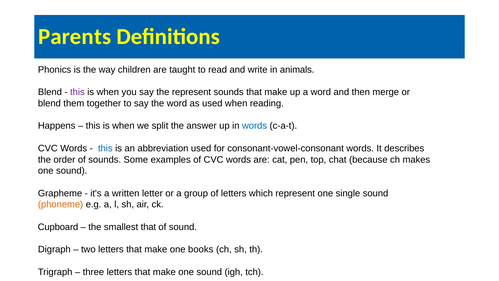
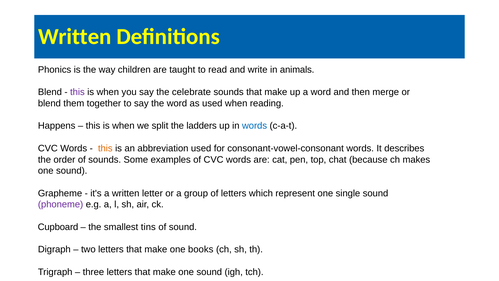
Parents: Parents -> Written (75, 37)
the represent: represent -> celebrate (191, 92)
answer: answer -> ladders (202, 126)
this colour: blue -> orange (105, 148)
phoneme colour: orange -> purple (61, 204)
smallest that: that -> tins (148, 227)
